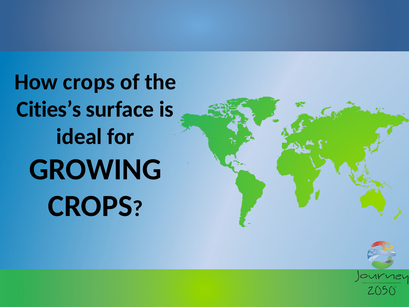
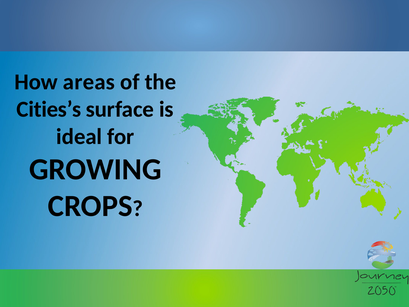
How crops: crops -> areas (89, 82)
